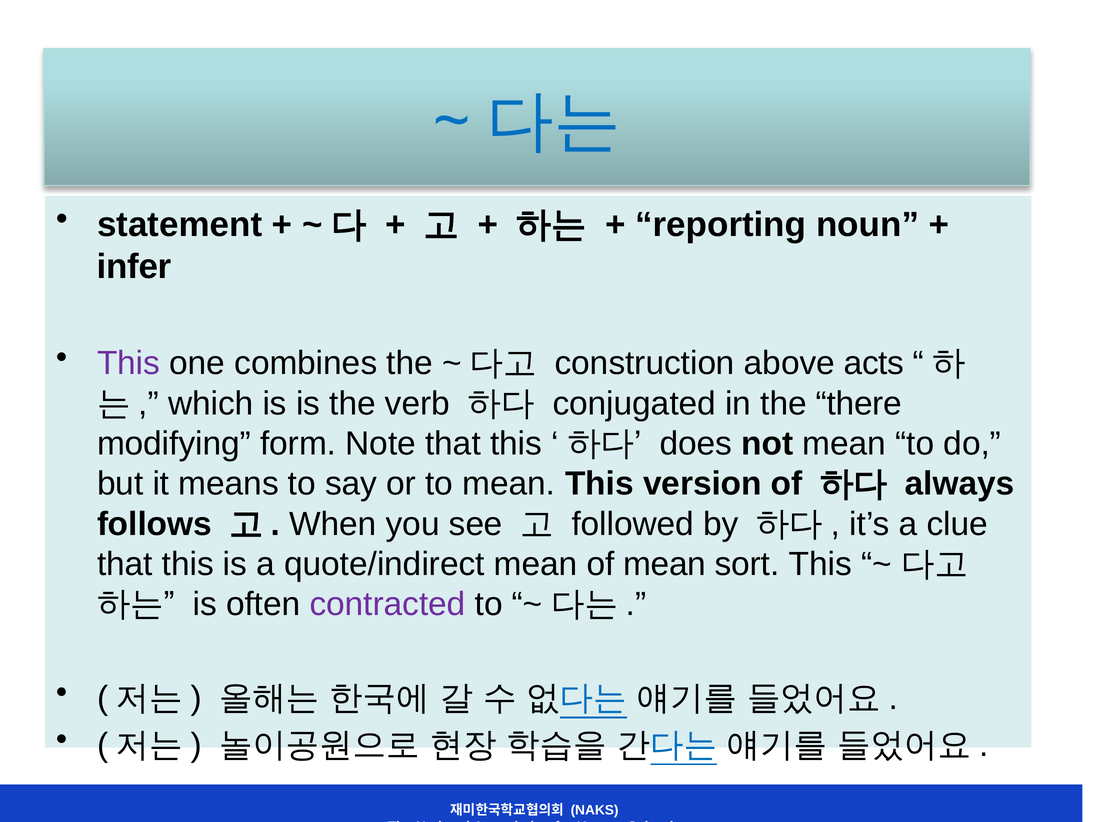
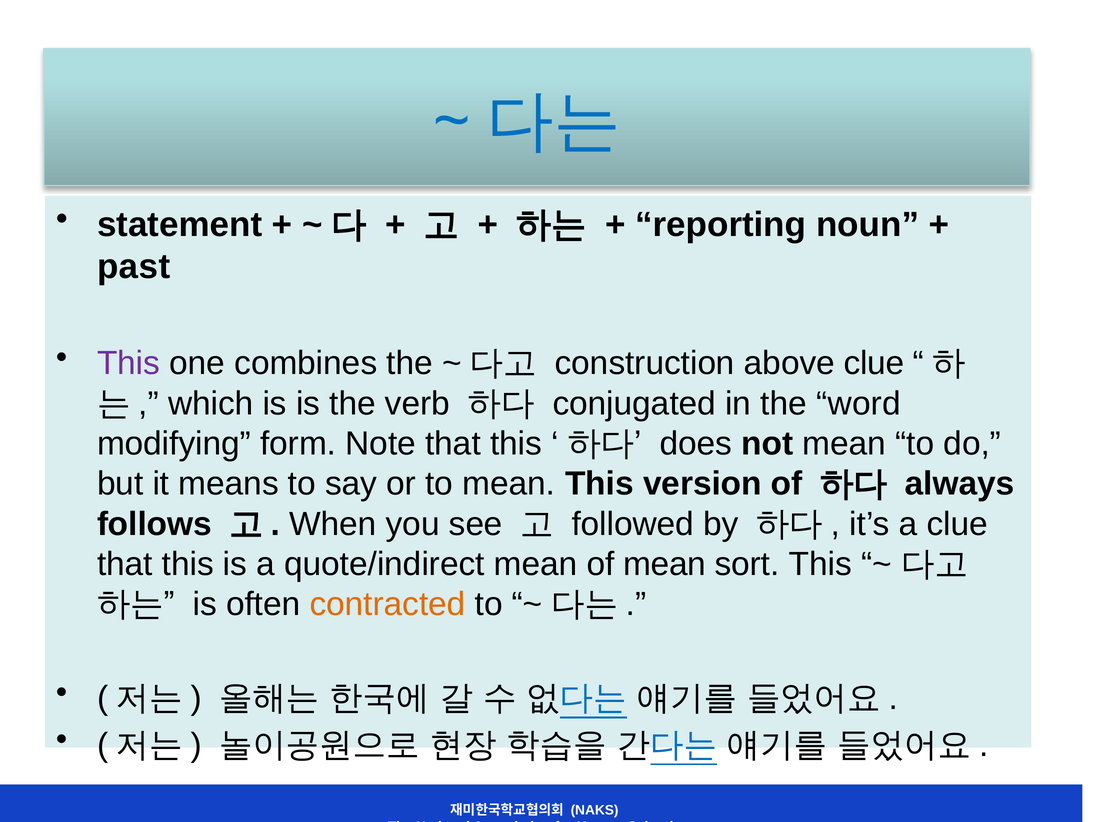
infer: infer -> past (134, 267)
above acts: acts -> clue (874, 363)
there: there -> word (859, 404)
contracted colour: purple -> orange (388, 604)
